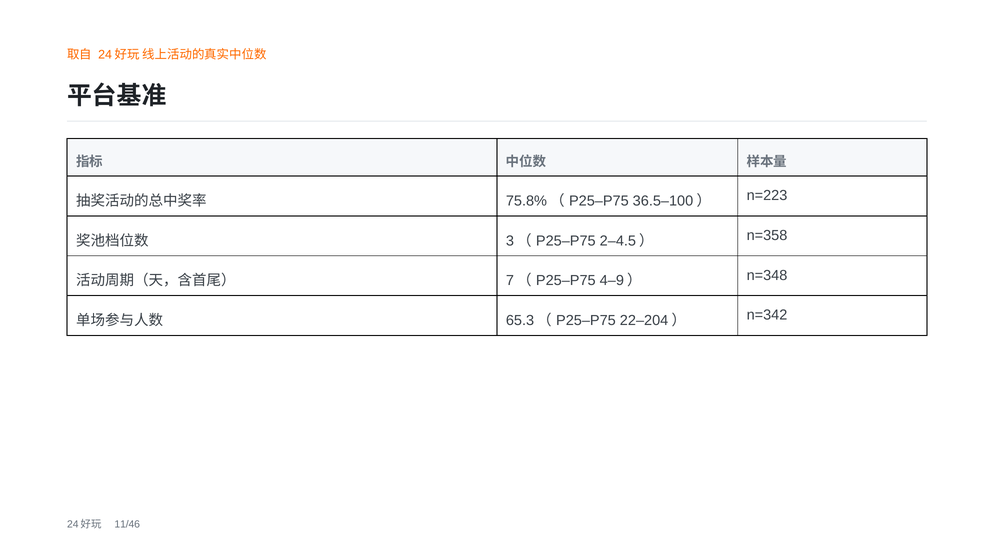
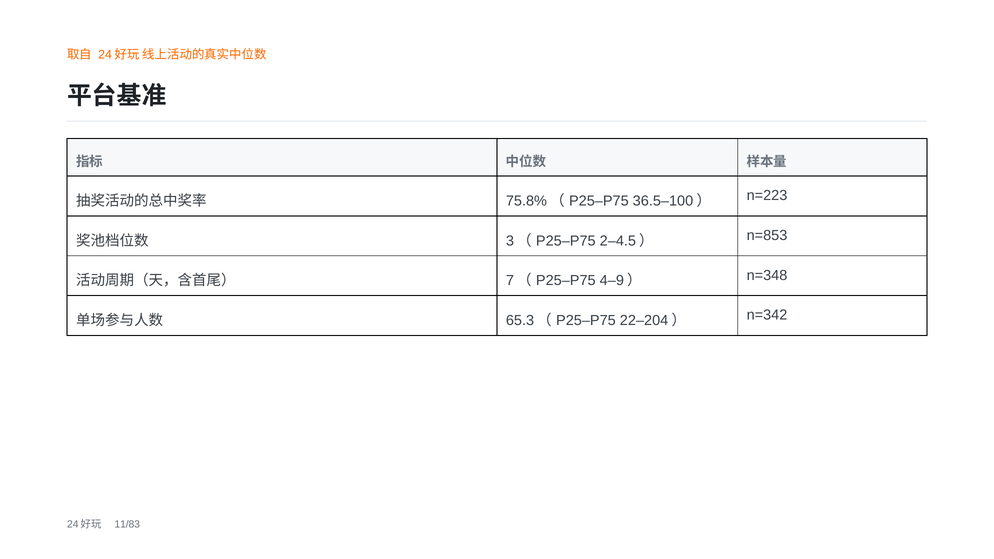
n=358: n=358 -> n=853 (767, 236)
11/46: 11/46 -> 11/83 (127, 525)
